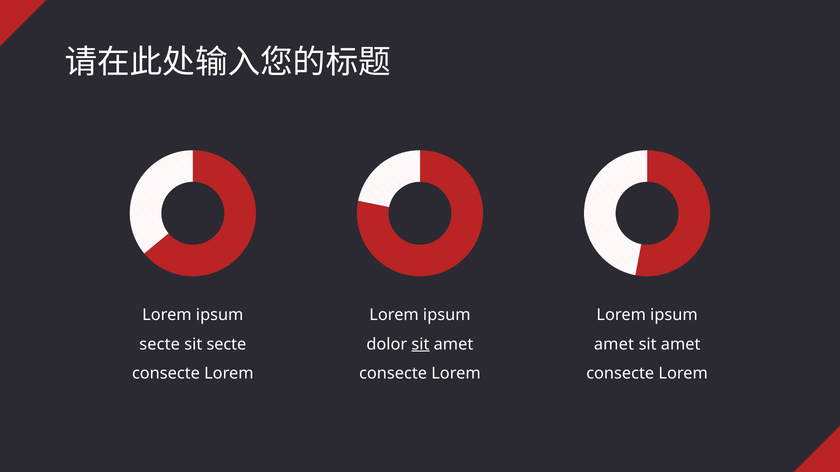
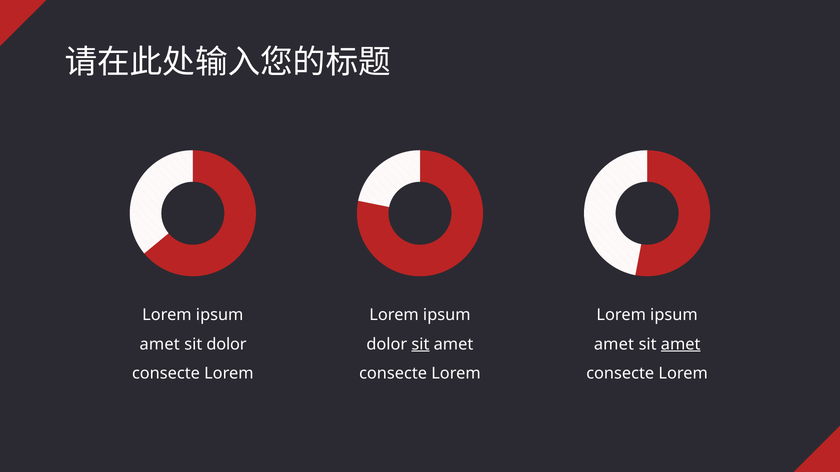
secte: secte -> amet (160, 345)
sit secte: secte -> dolor (226, 345)
amet underline: none -> present (681, 345)
